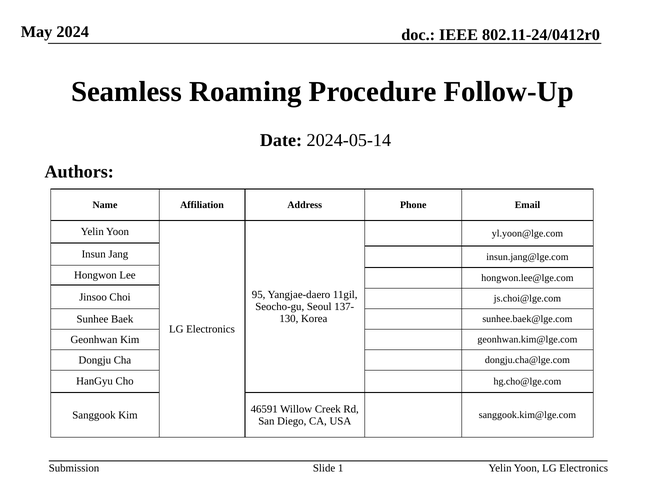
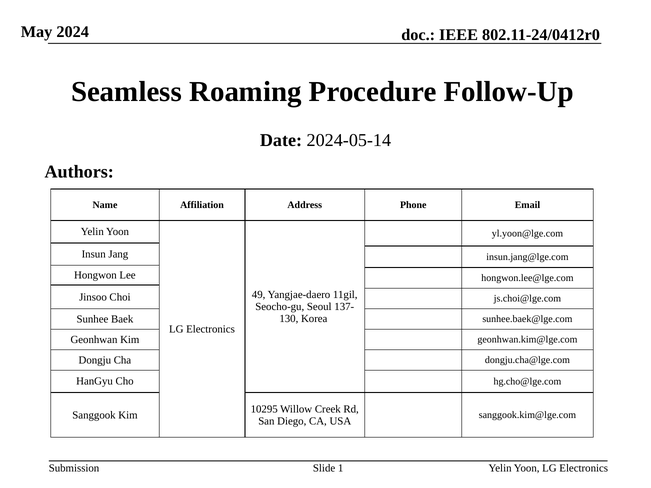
95: 95 -> 49 (259, 295)
46591: 46591 -> 10295 (264, 409)
